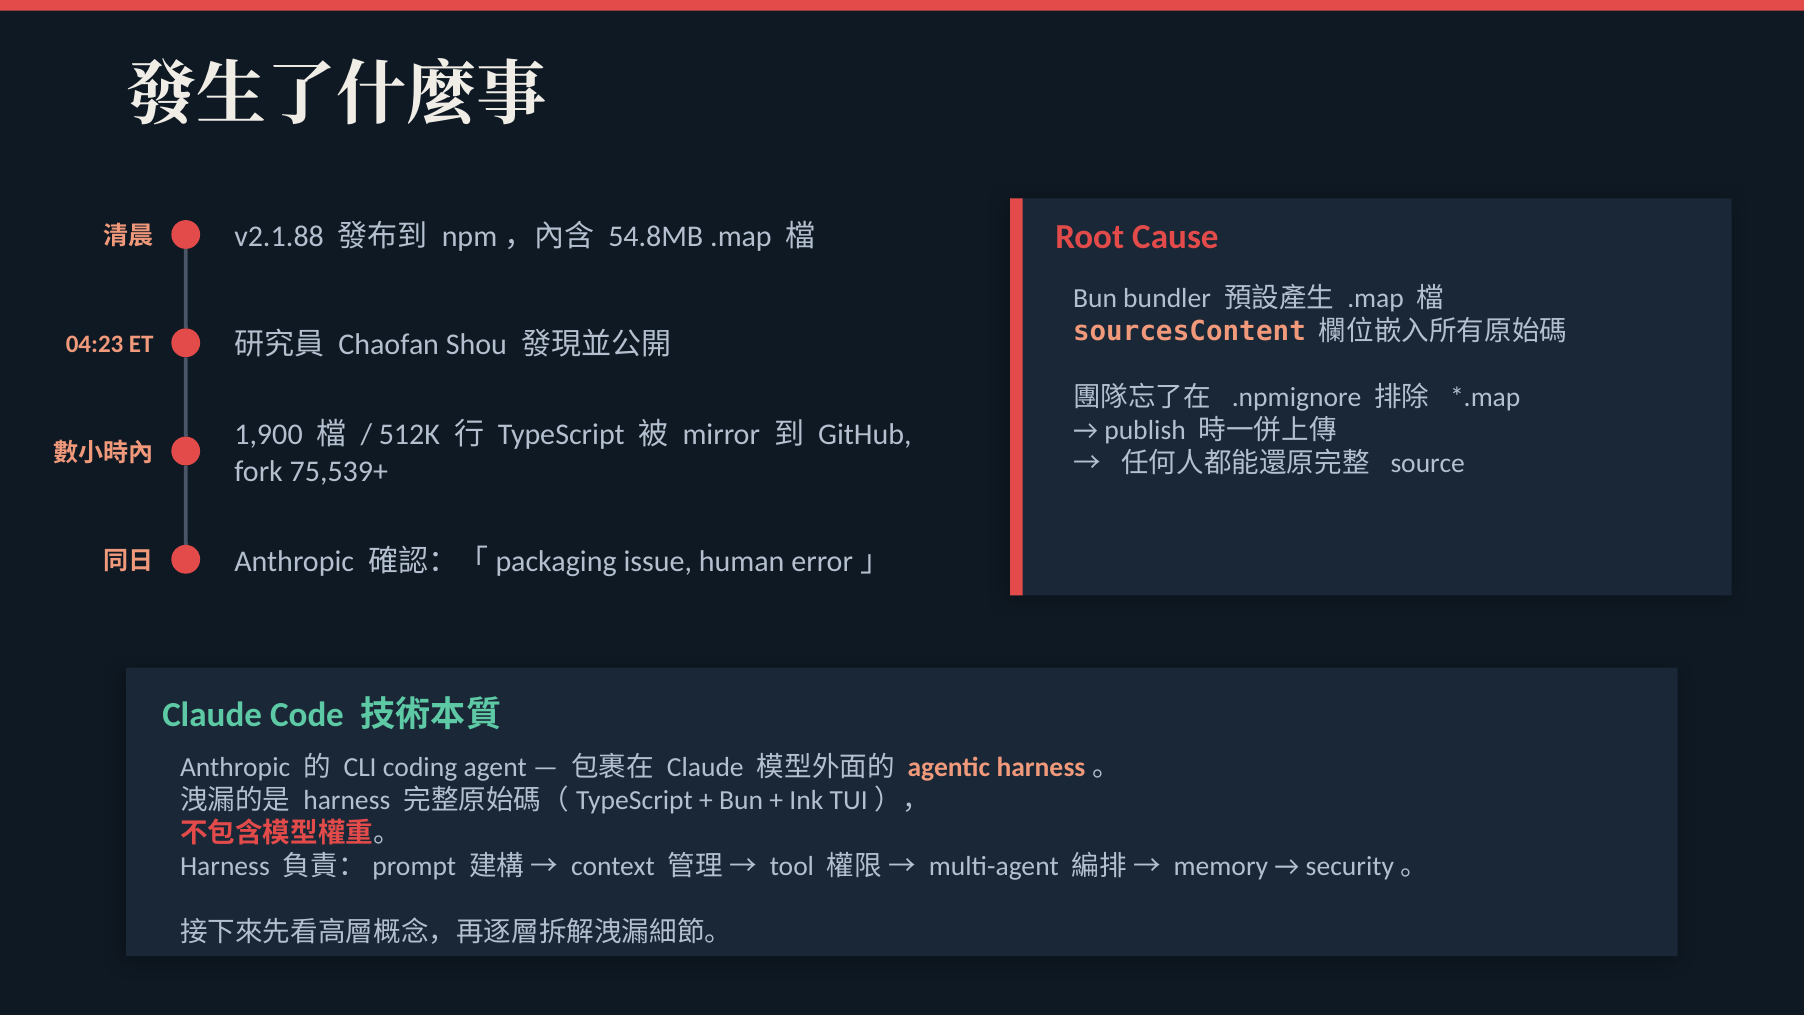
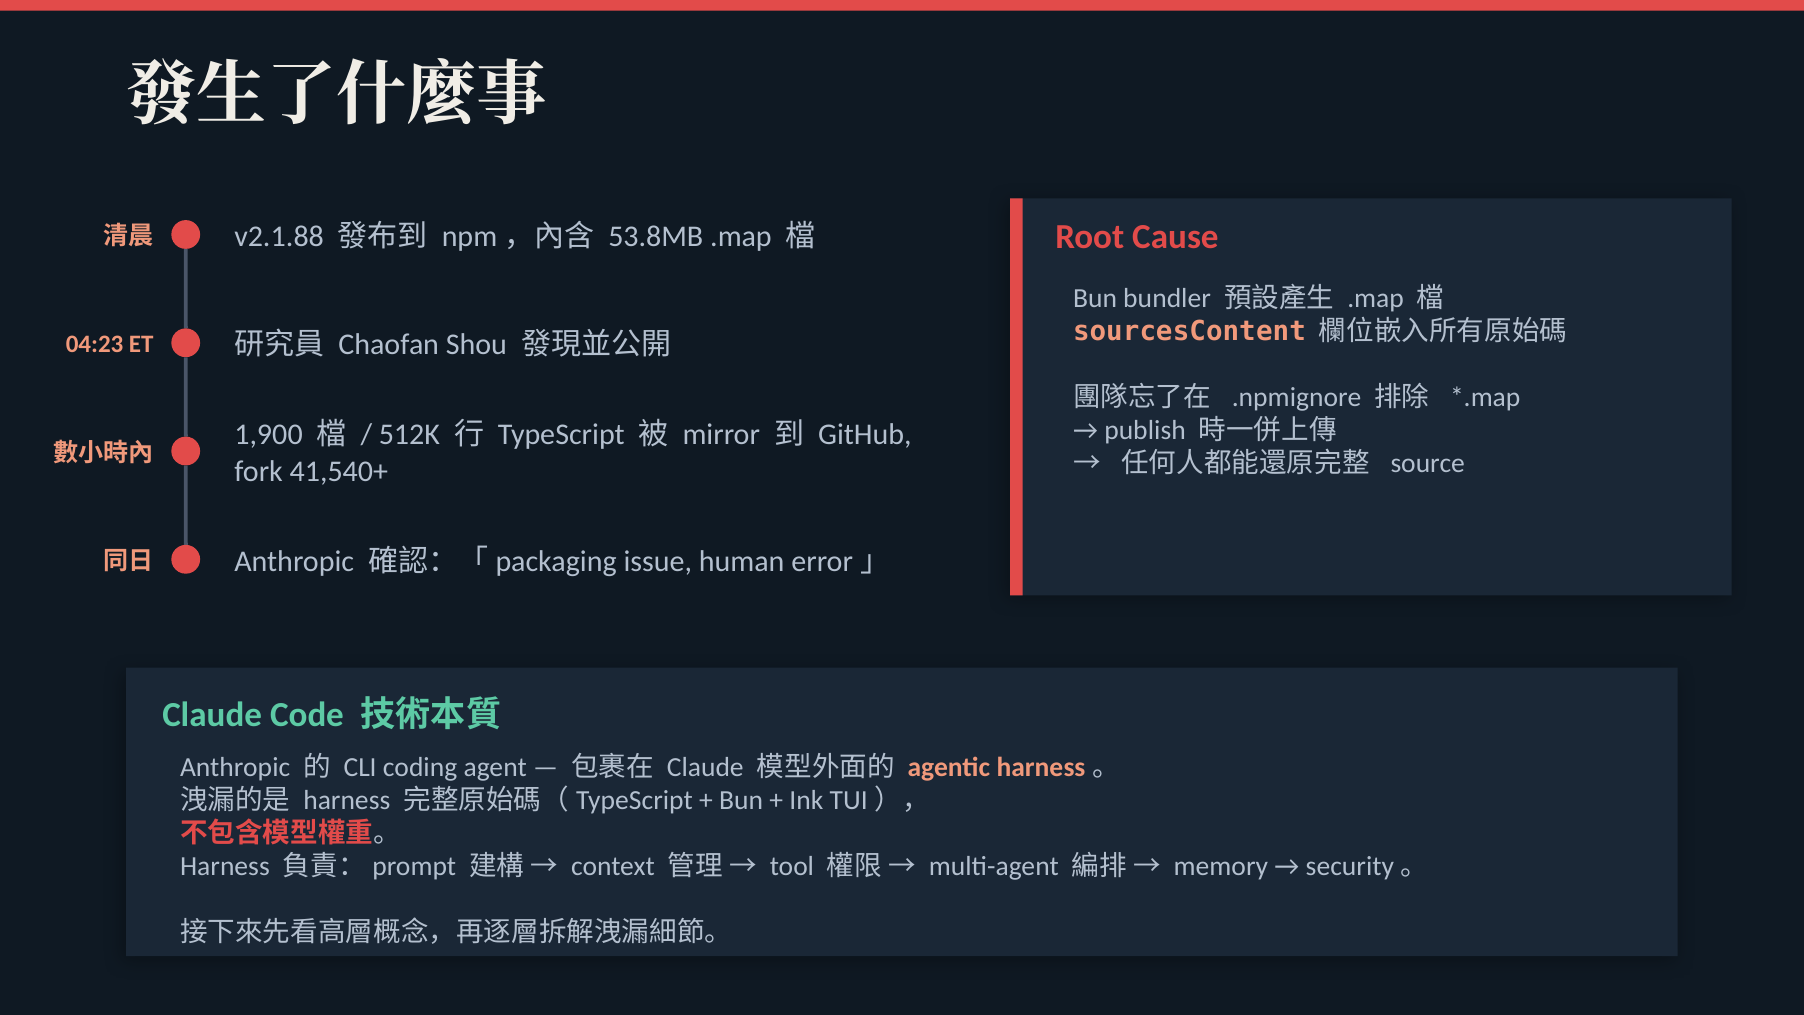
54.8MB: 54.8MB -> 53.8MB (656, 237)
75,539+: 75,539+ -> 41,540+ (339, 471)
